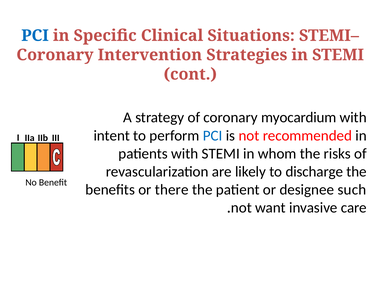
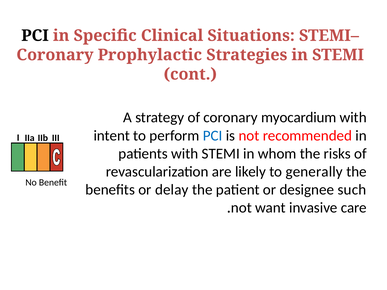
PCI colour: blue -> black (35, 36)
Intervention: Intervention -> Prophylactic (150, 55)
discharge: discharge -> generally (314, 172)
there: there -> delay (172, 190)
